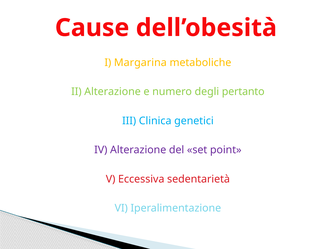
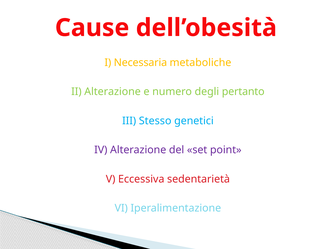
Margarina: Margarina -> Necessaria (140, 63)
Clinica: Clinica -> Stesso (155, 121)
